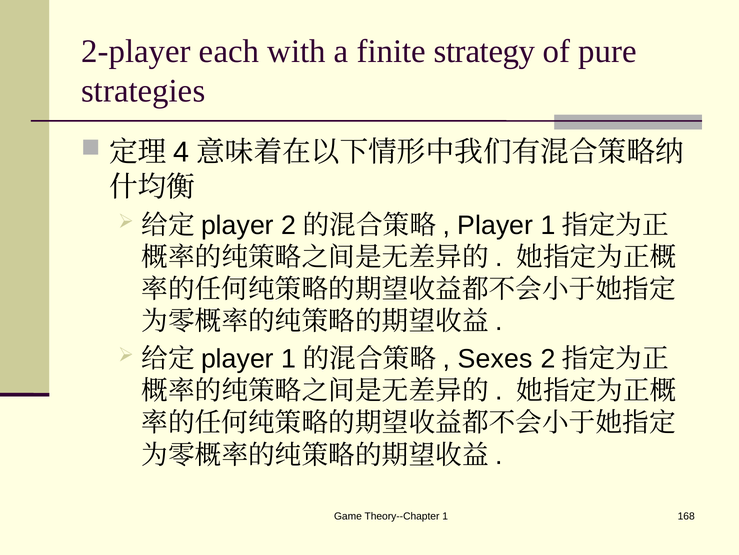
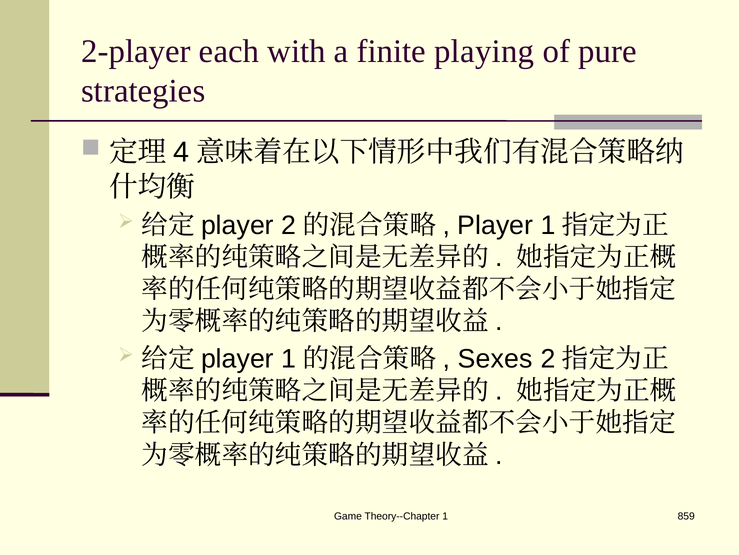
strategy: strategy -> playing (484, 51)
168: 168 -> 859 (686, 516)
